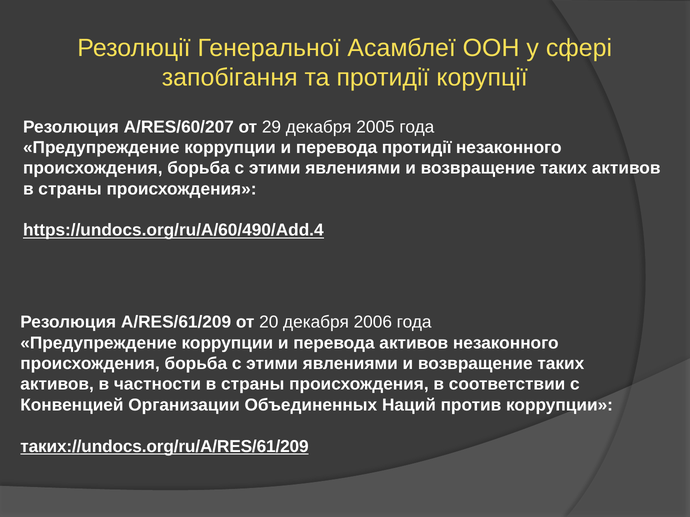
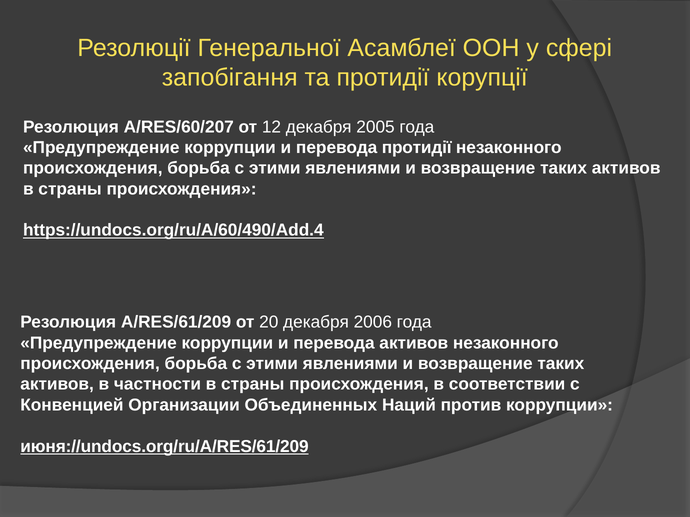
29: 29 -> 12 (272, 127)
таких://undocs.org/ru/A/RES/61/209: таких://undocs.org/ru/A/RES/61/209 -> июня://undocs.org/ru/A/RES/61/209 (164, 447)
